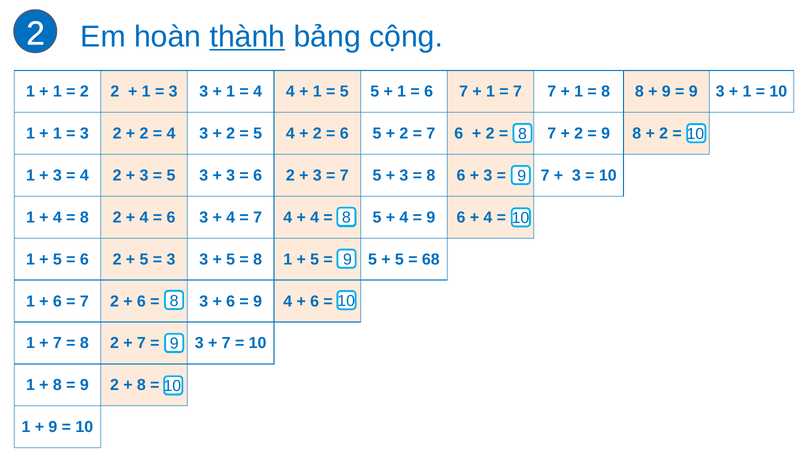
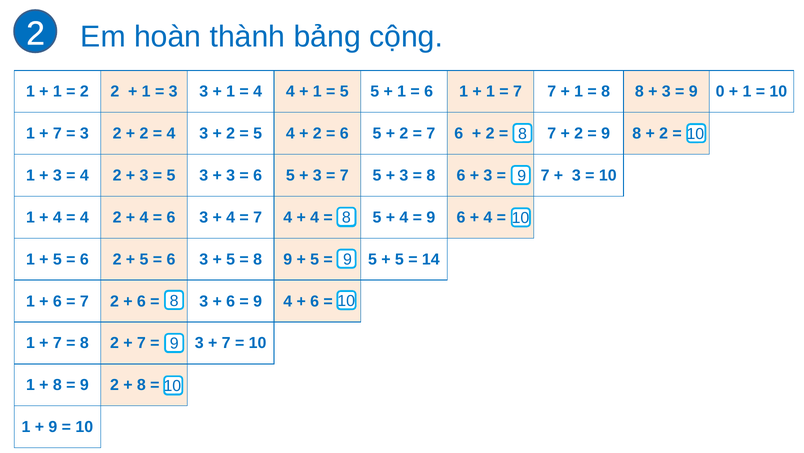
thành underline: present -> none (247, 37)
6 7: 7 -> 1 (464, 92)
9: 9 -> 3 (666, 92)
9 3: 3 -> 0 (720, 92)
1: 1 -> 7 (57, 134)
2: 2 -> 5 (290, 176)
8: 8 -> 4 (84, 218)
3: 3 -> 6 (171, 260)
1: 1 -> 9 (288, 260)
68: 68 -> 14 (431, 260)
